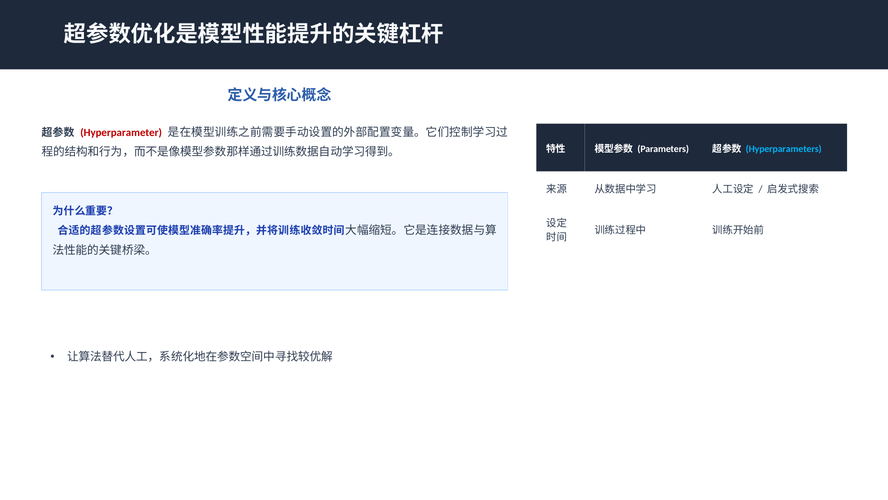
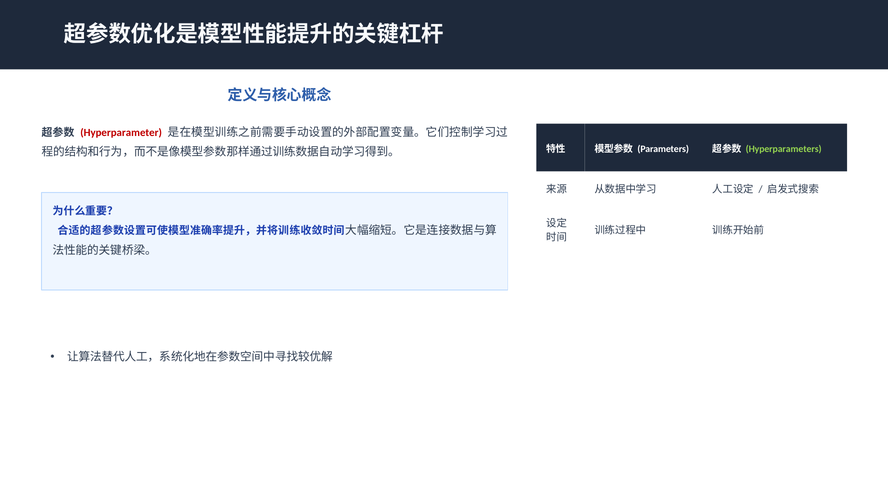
Hyperparameters colour: light blue -> light green (784, 149)
